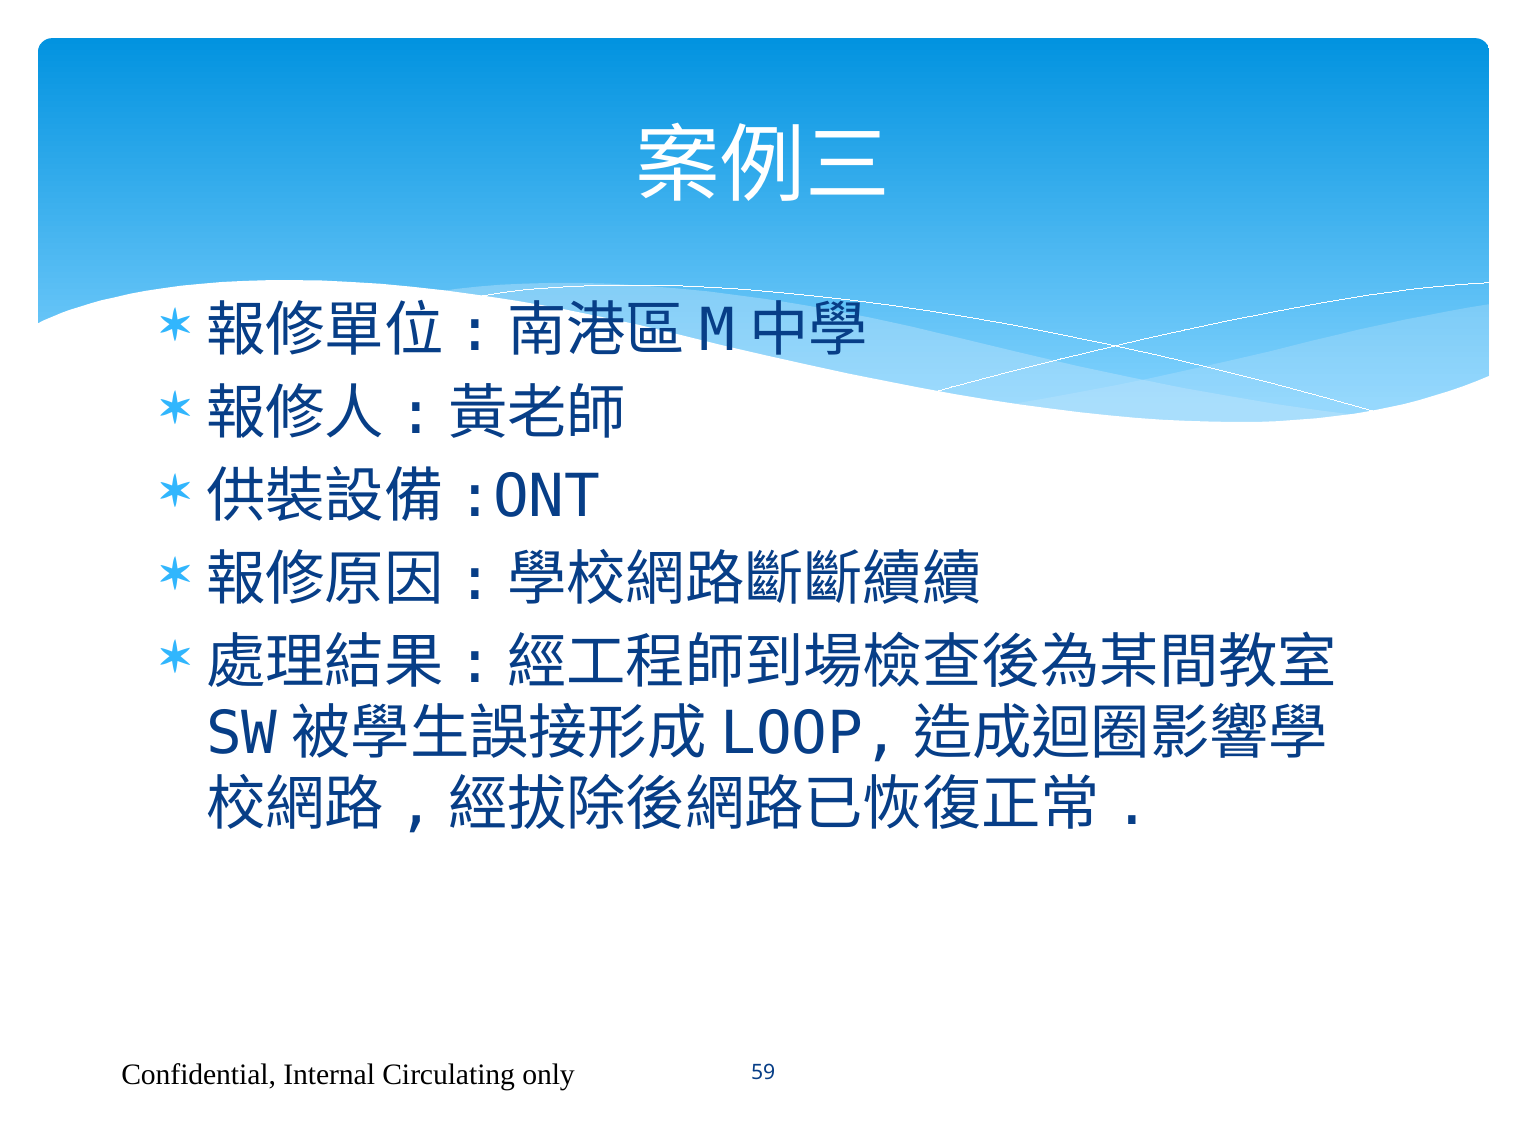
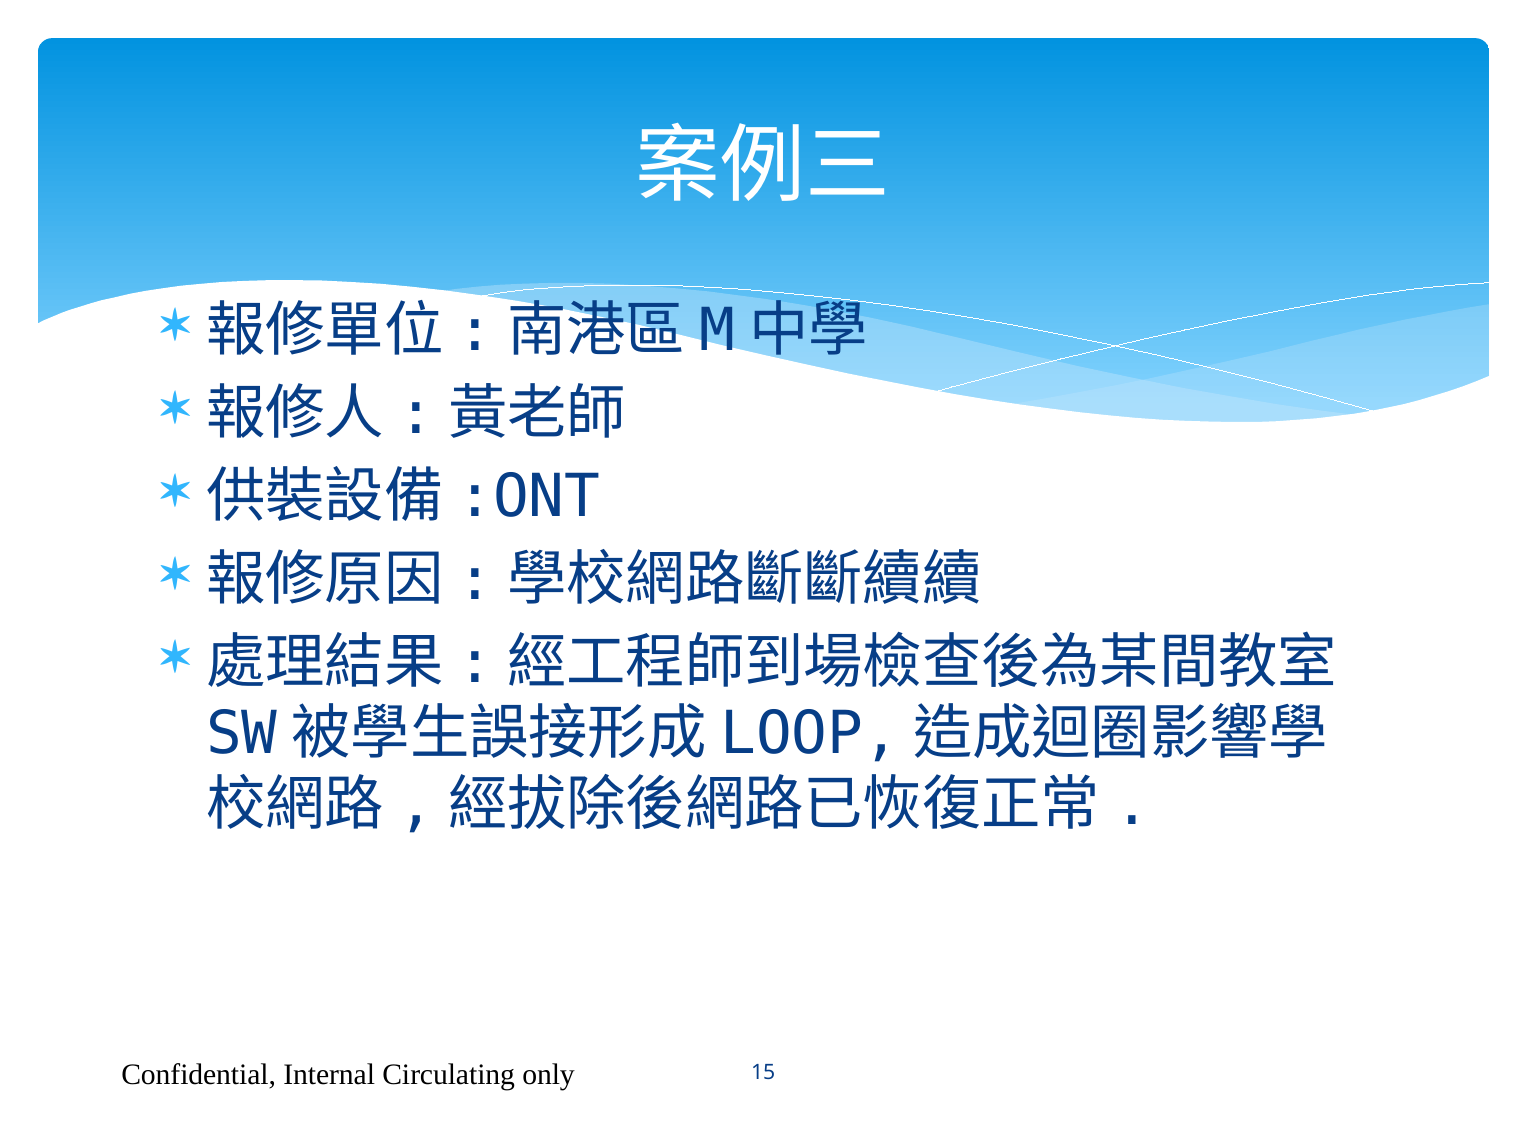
59: 59 -> 15 (763, 1073)
